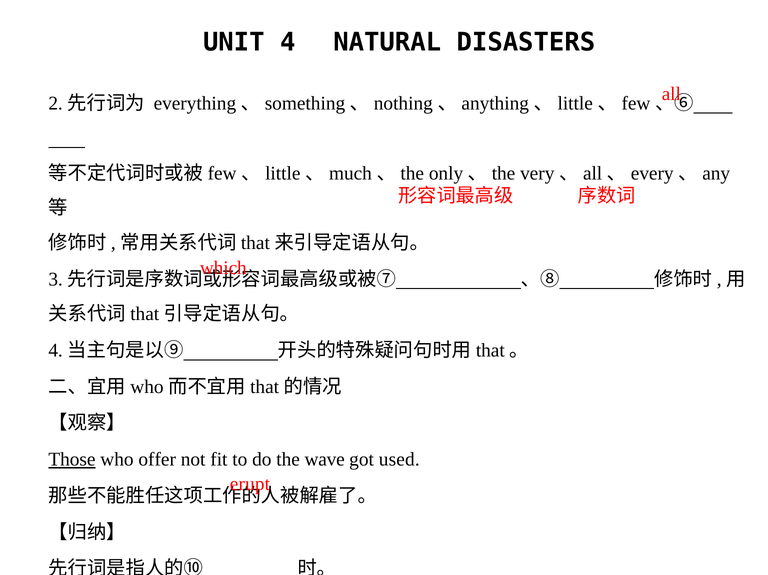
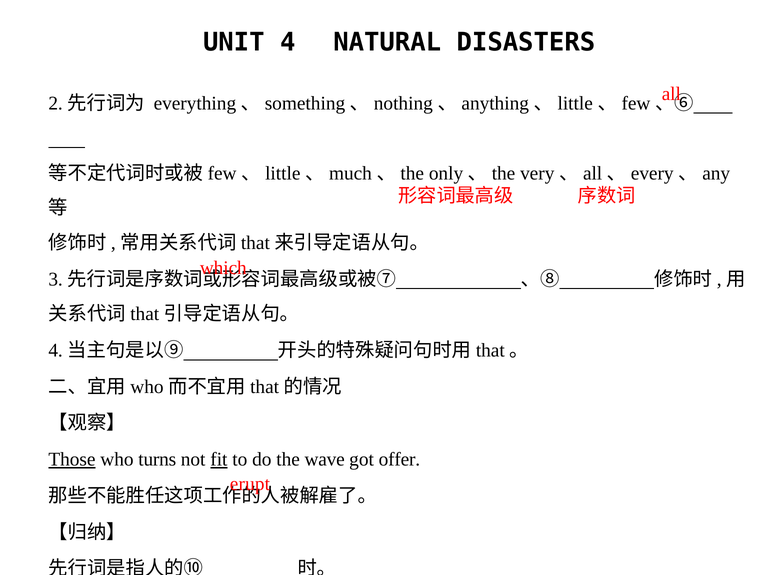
offer: offer -> turns (157, 459)
fit underline: none -> present (219, 459)
used: used -> offer (399, 459)
